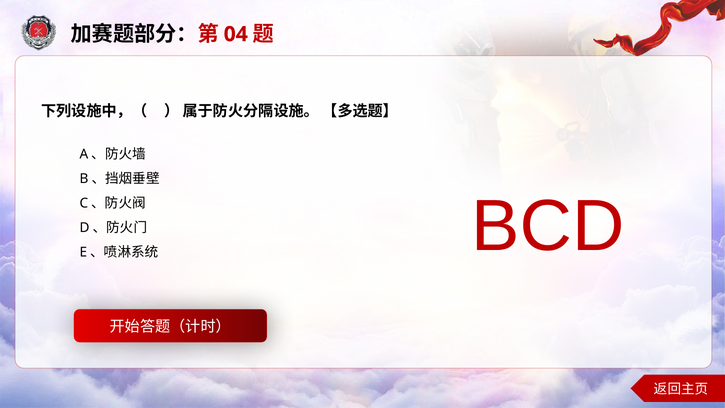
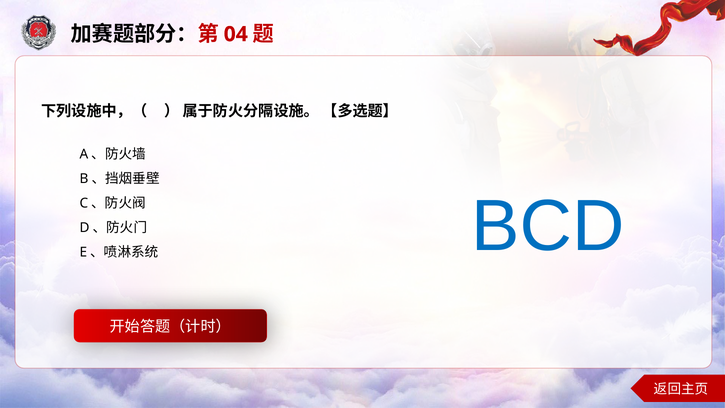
BCD colour: red -> blue (548, 226)
